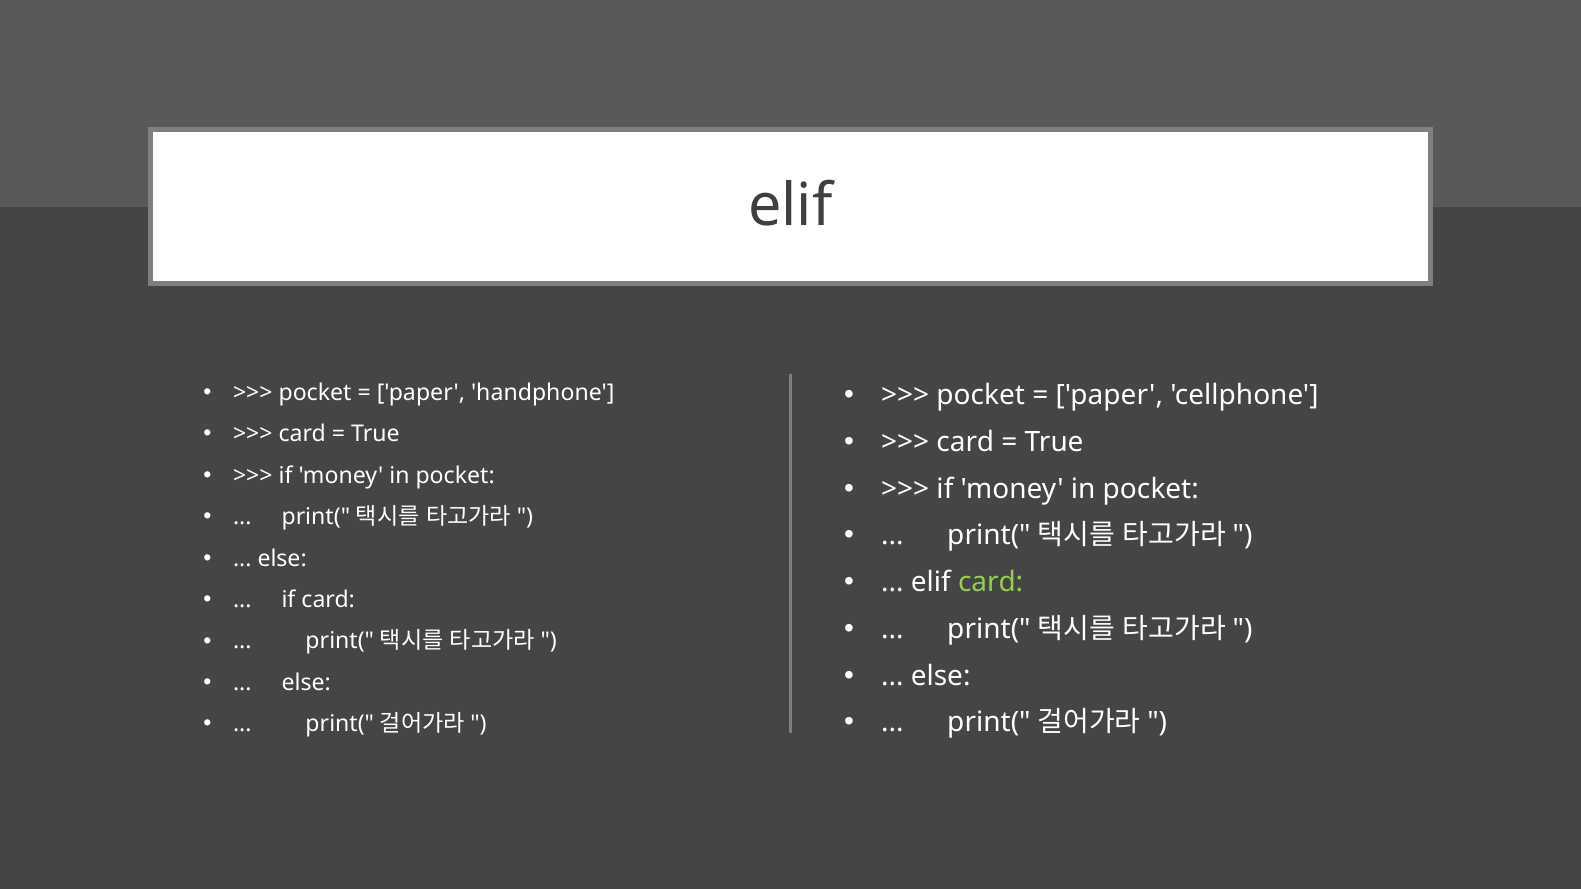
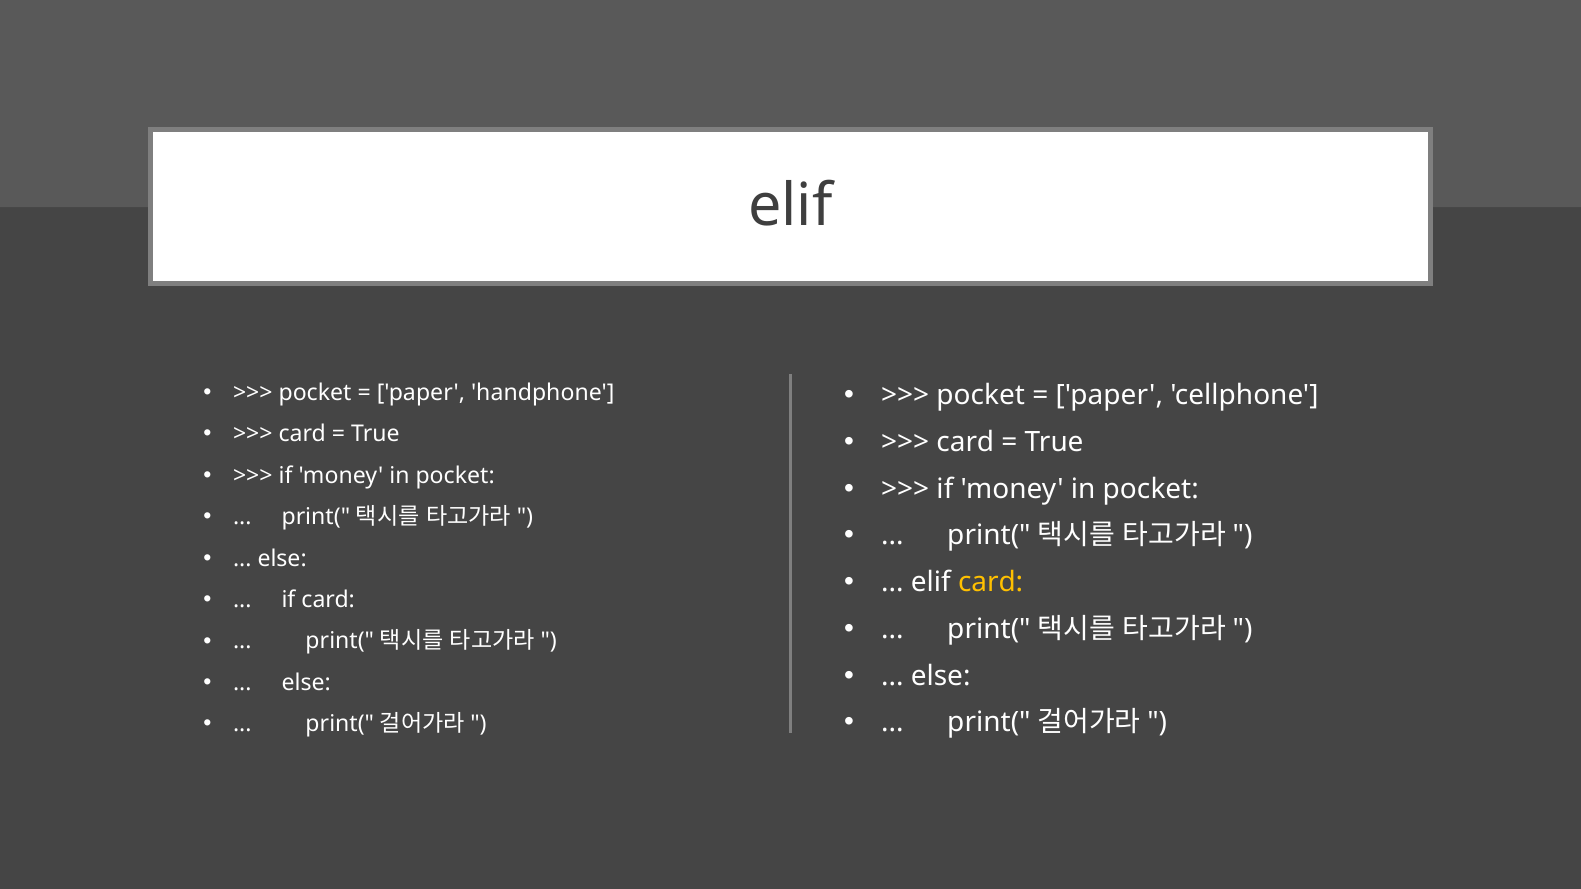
card colour: light green -> yellow (991, 583)
